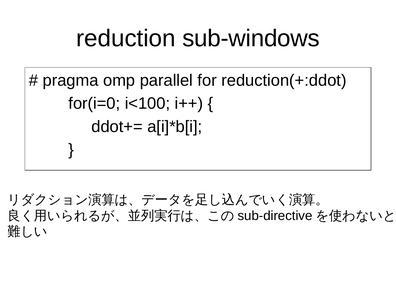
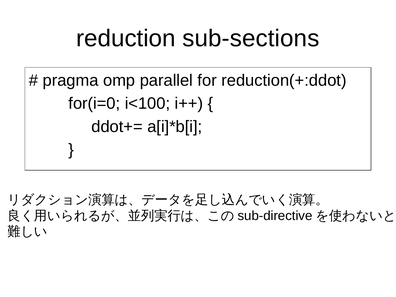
sub-windows: sub-windows -> sub-sections (251, 38)
